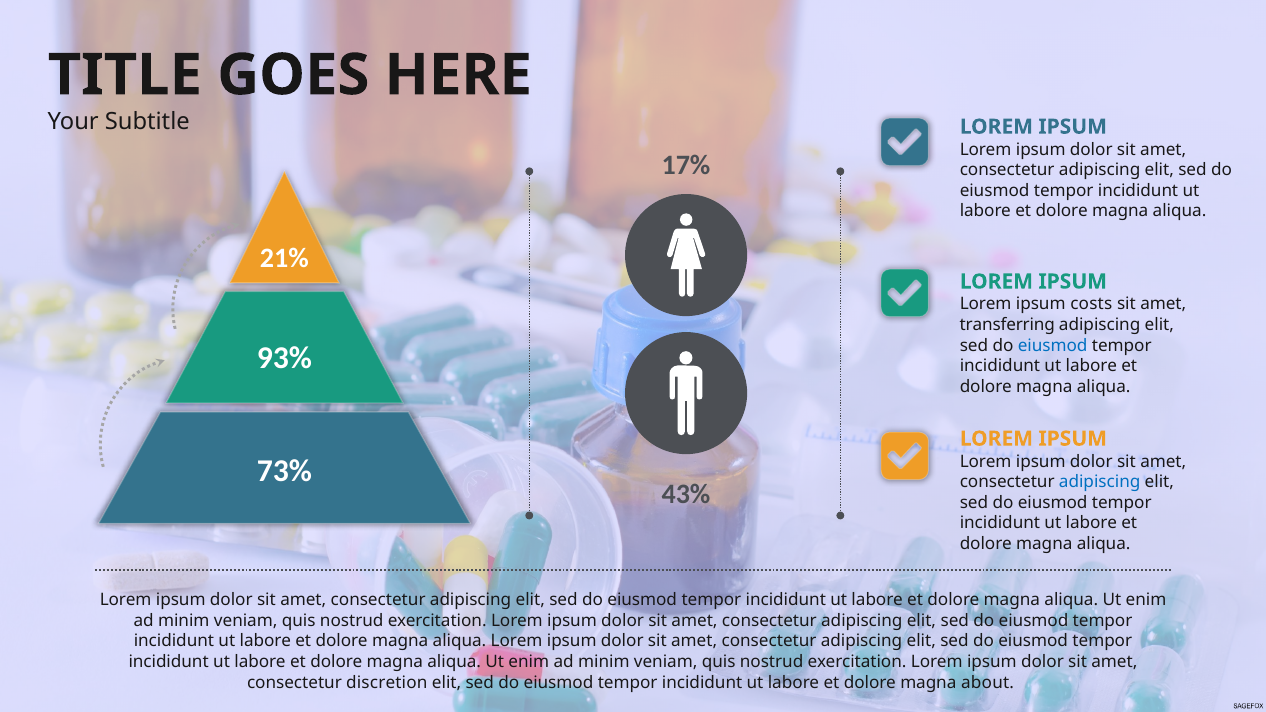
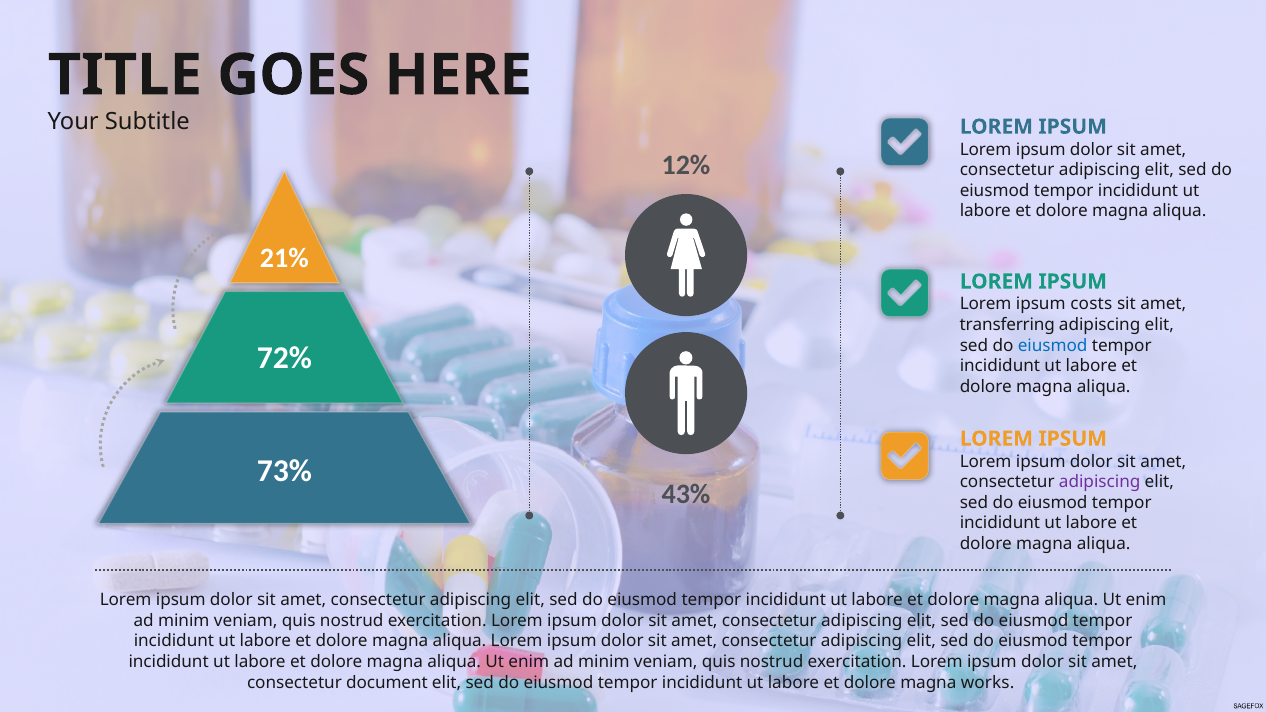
17%: 17% -> 12% (686, 165)
93%: 93% -> 72% (284, 358)
adipiscing colour: blue -> purple (1100, 482)
discretion: discretion -> document (387, 683)
about: about -> works (988, 683)
